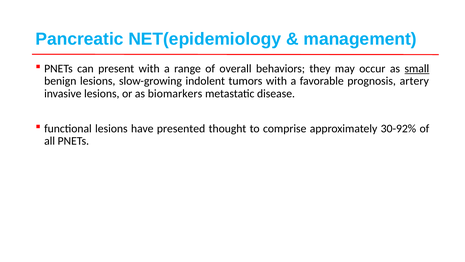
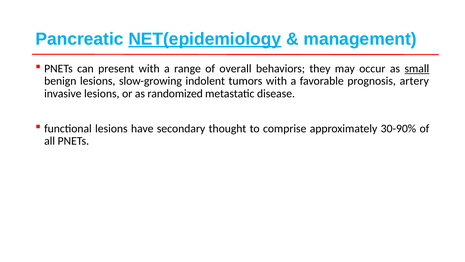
NET(epidemiology underline: none -> present (205, 39)
biomarkers: biomarkers -> randomized (175, 94)
presented: presented -> secondary (181, 128)
30-92%: 30-92% -> 30-90% (398, 128)
